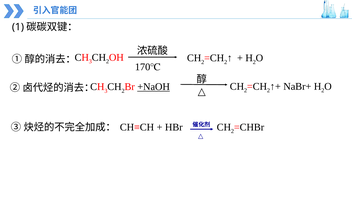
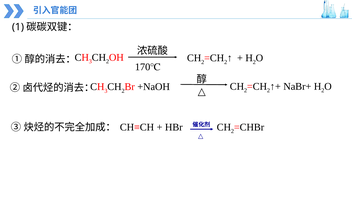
+NaOH underline: present -> none (154, 87)
